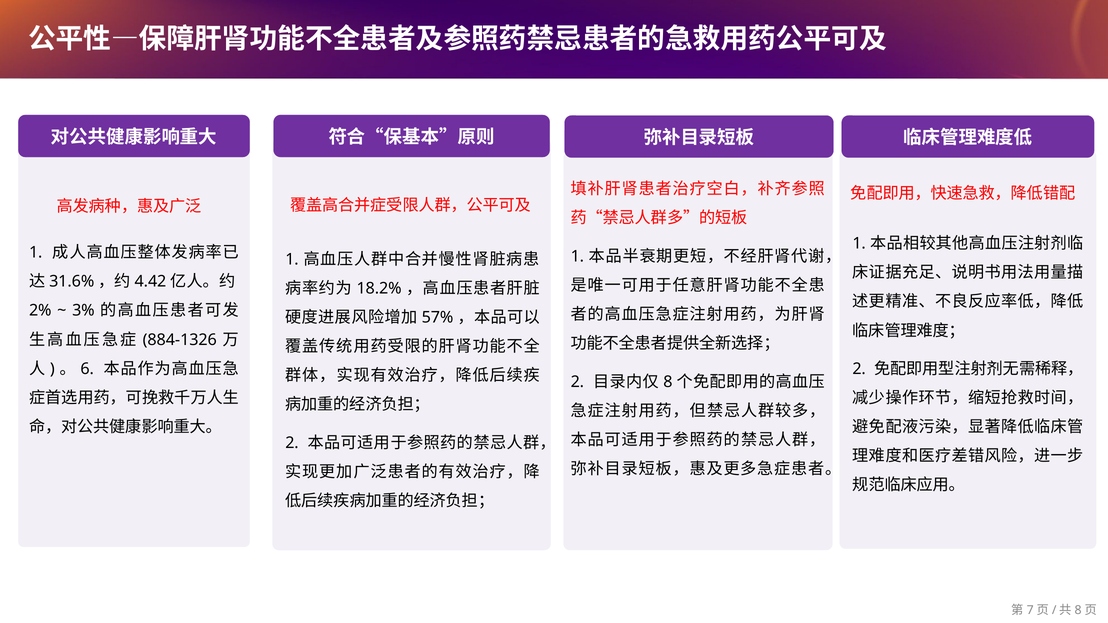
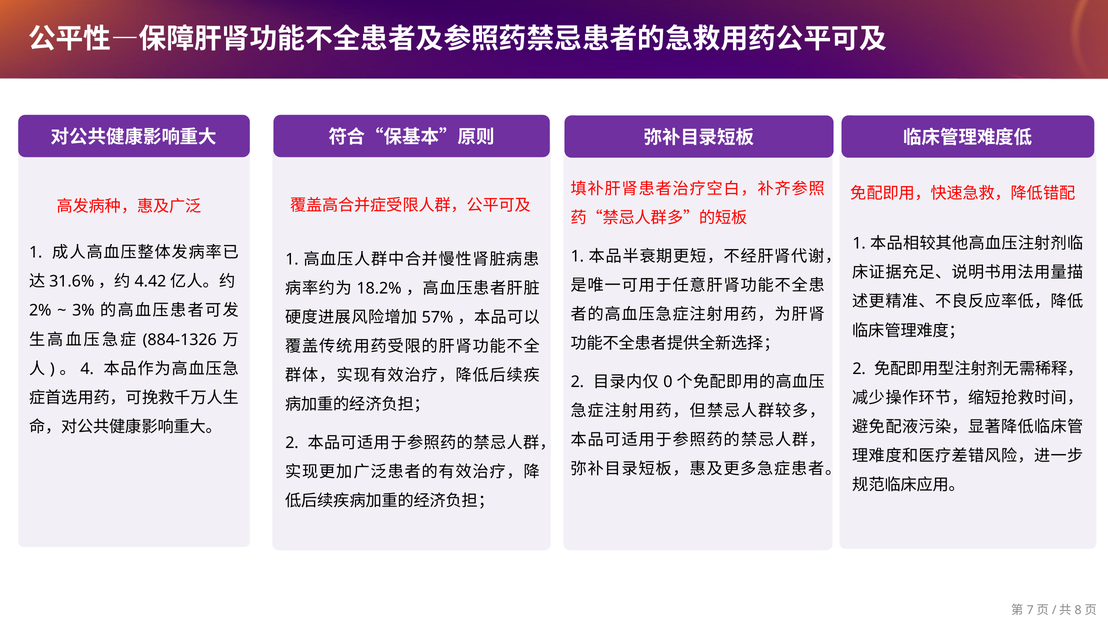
6: 6 -> 4 (87, 369)
8: 8 -> 0 (668, 382)
